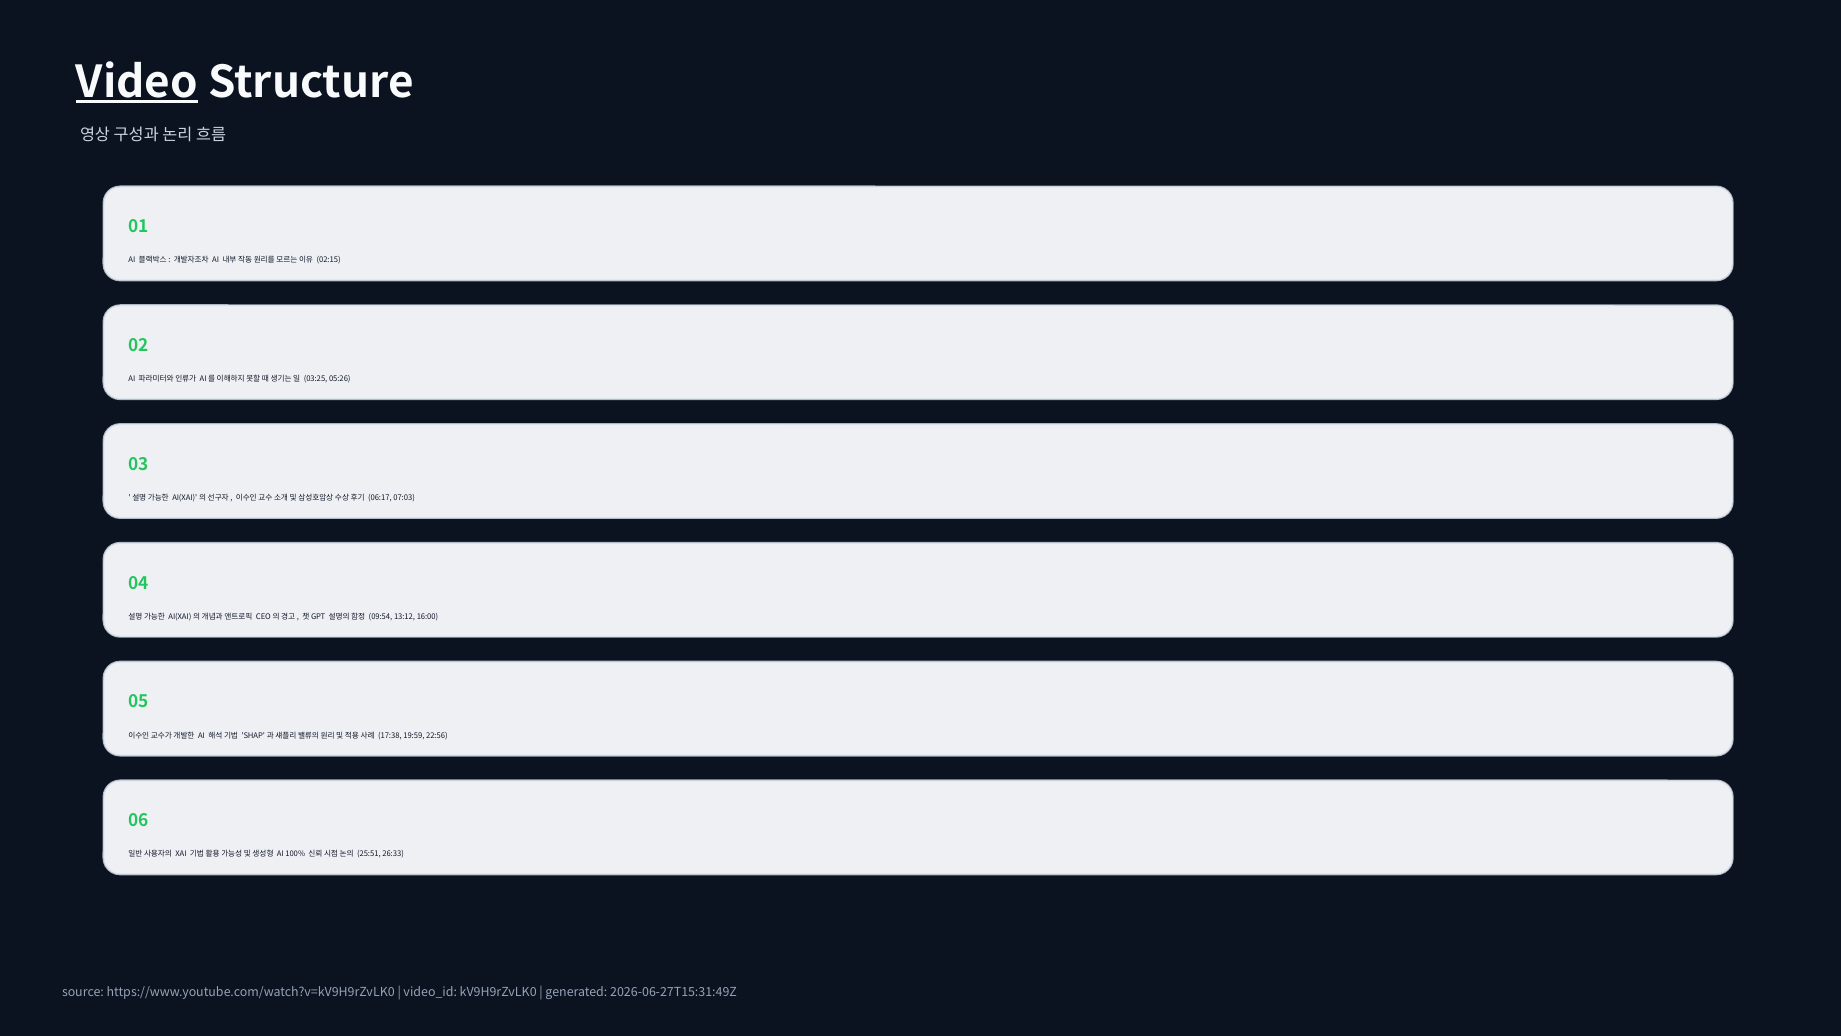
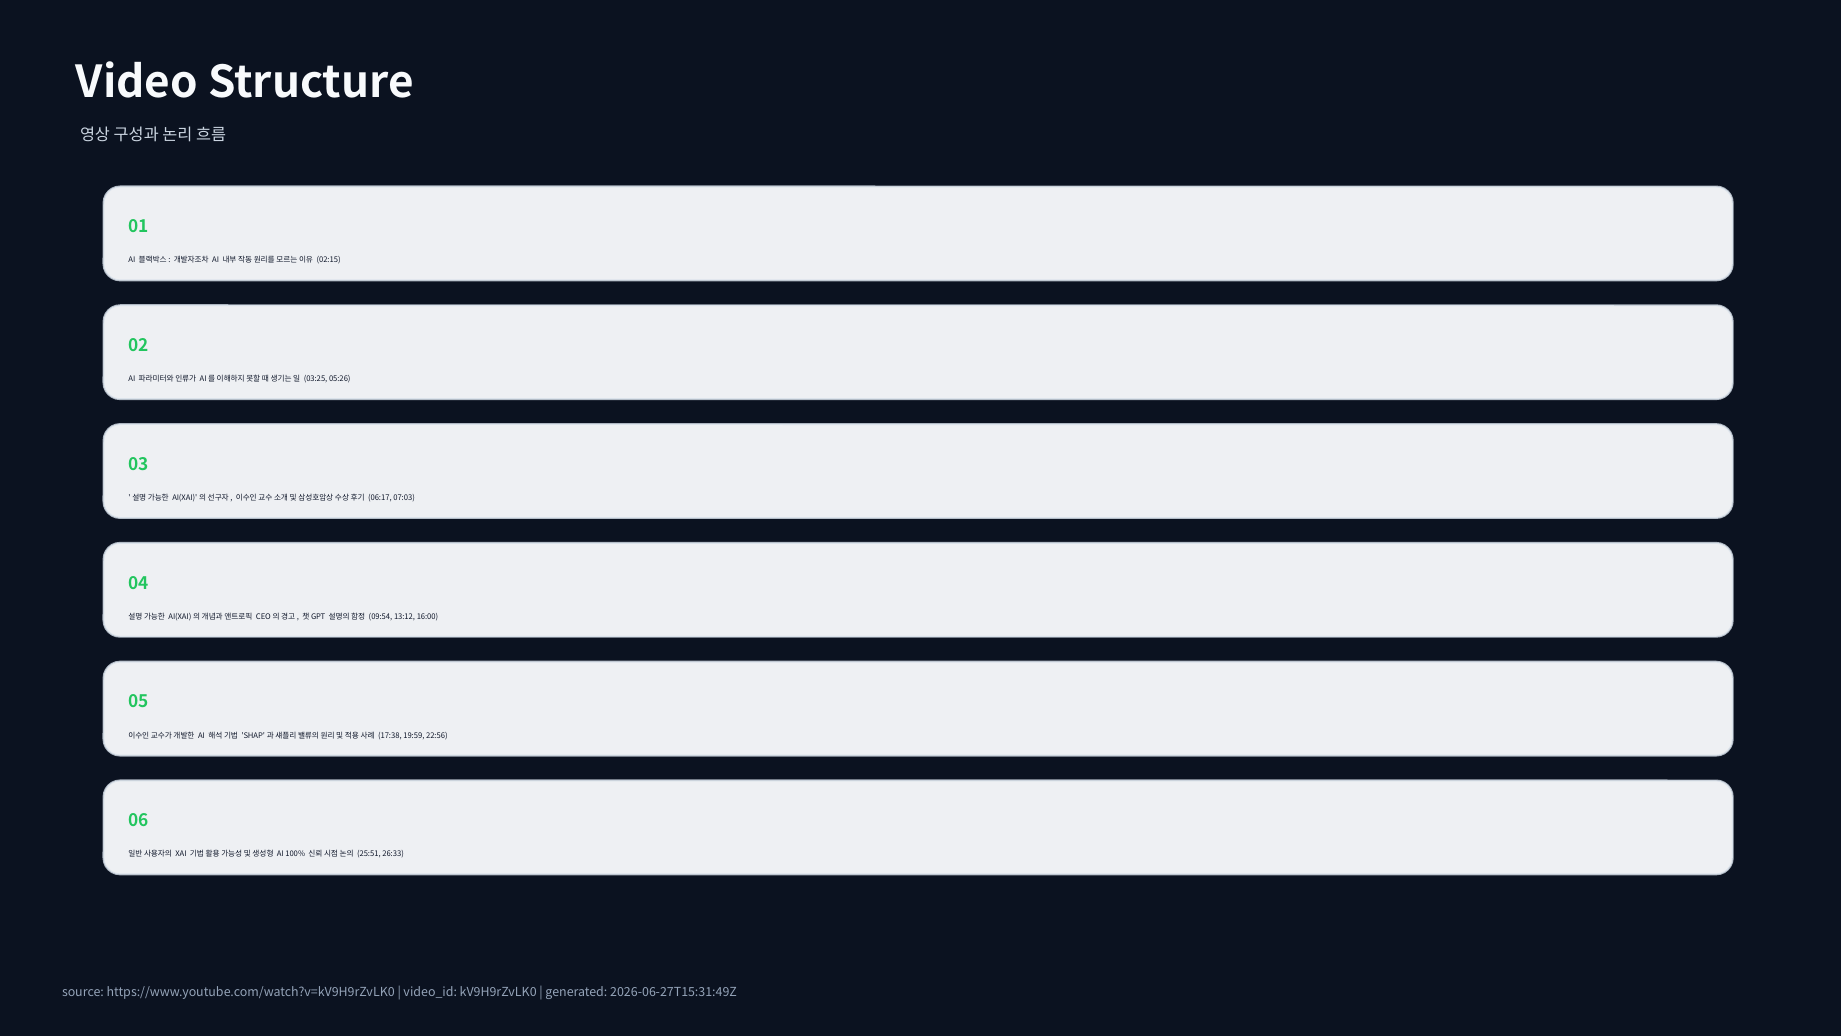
Video underline: present -> none (137, 82)
